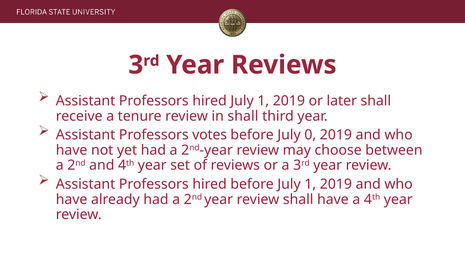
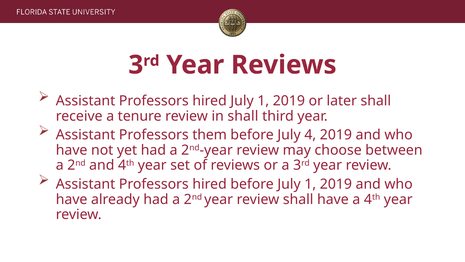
votes: votes -> them (210, 135)
0: 0 -> 4 (310, 135)
